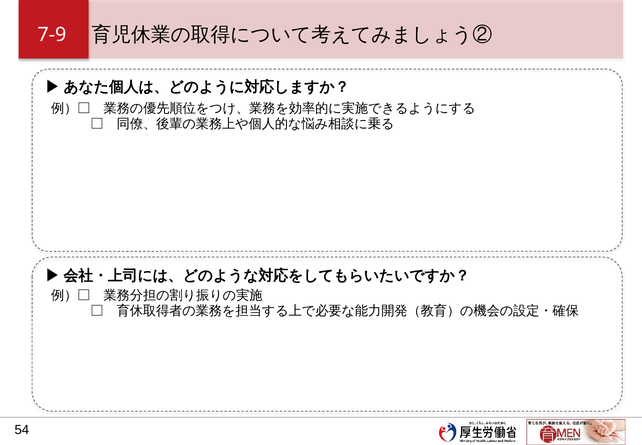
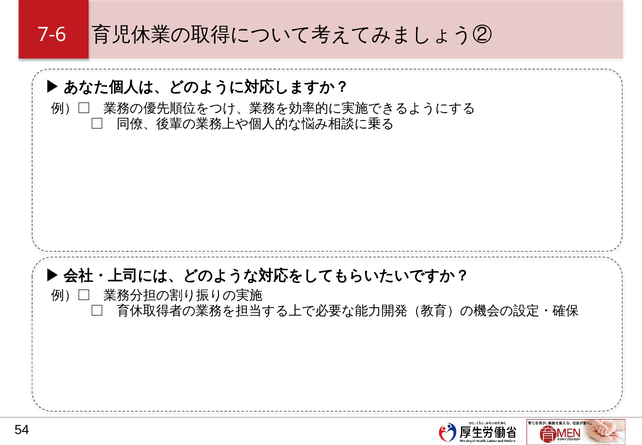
7-9: 7-9 -> 7-6 (52, 35)
